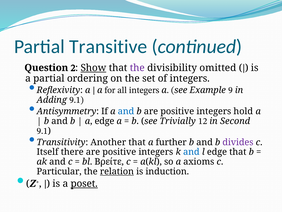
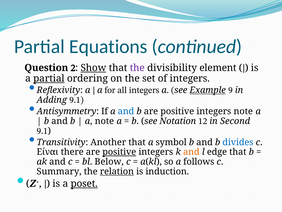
Transitive: Transitive -> Equations (108, 47)
omitted: omitted -> element (218, 68)
partial underline: none -> present (49, 78)
Example underline: none -> present (208, 90)
integers hold: hold -> note (243, 111)
a edge: edge -> note (104, 121)
Trivially: Trivially -> Notation (178, 121)
further: further -> symbol (171, 142)
divides colour: purple -> blue (238, 142)
Itself: Itself -> Είναι (47, 152)
positive underline: none -> present (119, 152)
and colour: blue -> orange (191, 152)
Βρείτε: Βρείτε -> Below (109, 161)
axioms: axioms -> follows (199, 161)
Particular: Particular -> Summary (59, 171)
